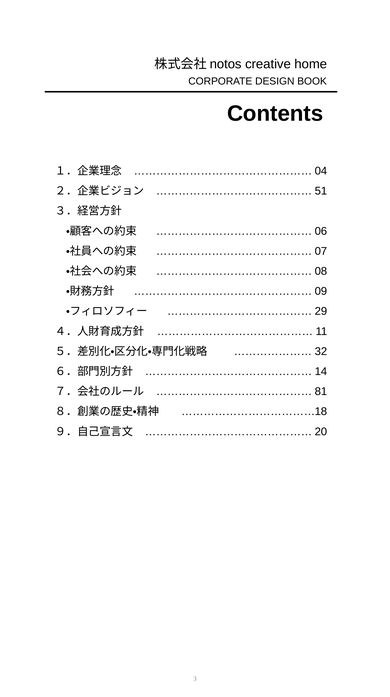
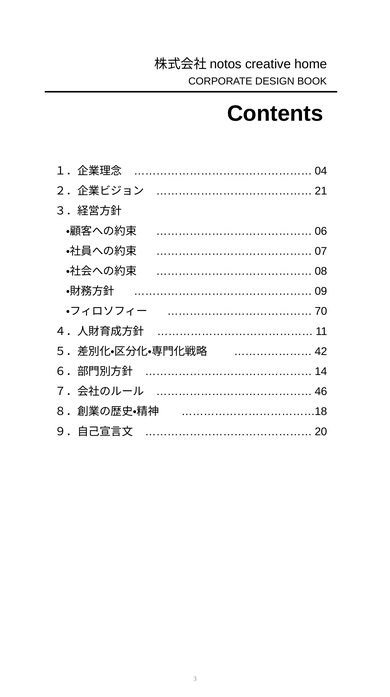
51: 51 -> 21 (321, 191)
29: 29 -> 70 (321, 312)
32: 32 -> 42 (321, 352)
81: 81 -> 46 (321, 392)
